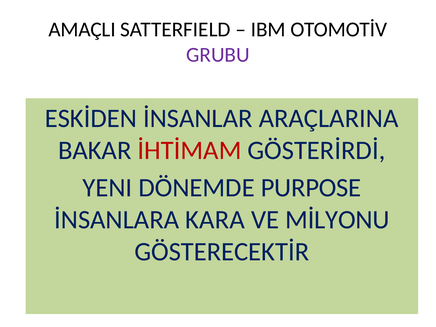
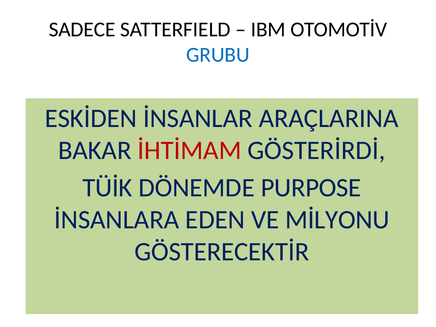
AMAÇLI: AMAÇLI -> SADECE (82, 29)
GRUBU colour: purple -> blue (218, 55)
YENI: YENI -> TÜİK (107, 188)
KARA: KARA -> EDEN (215, 220)
